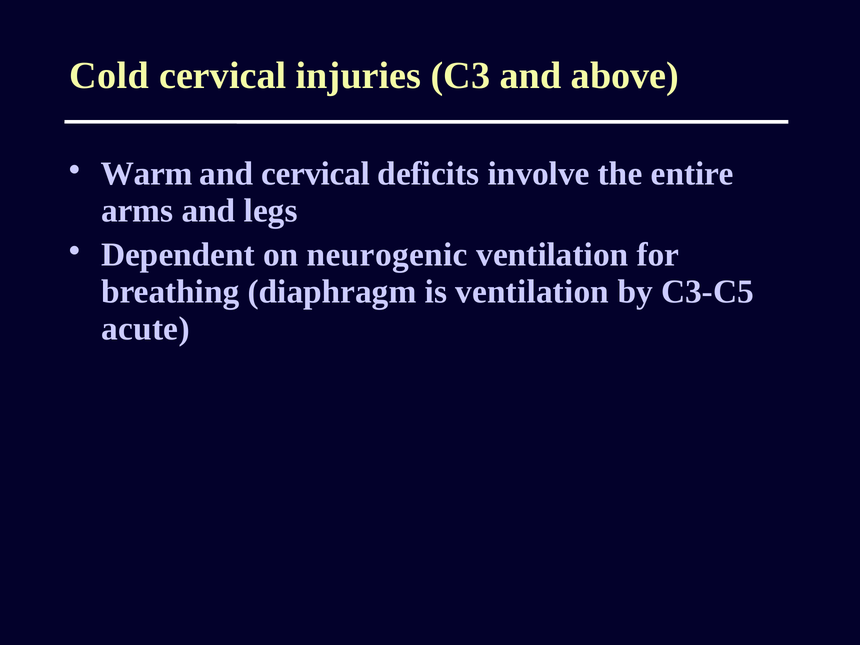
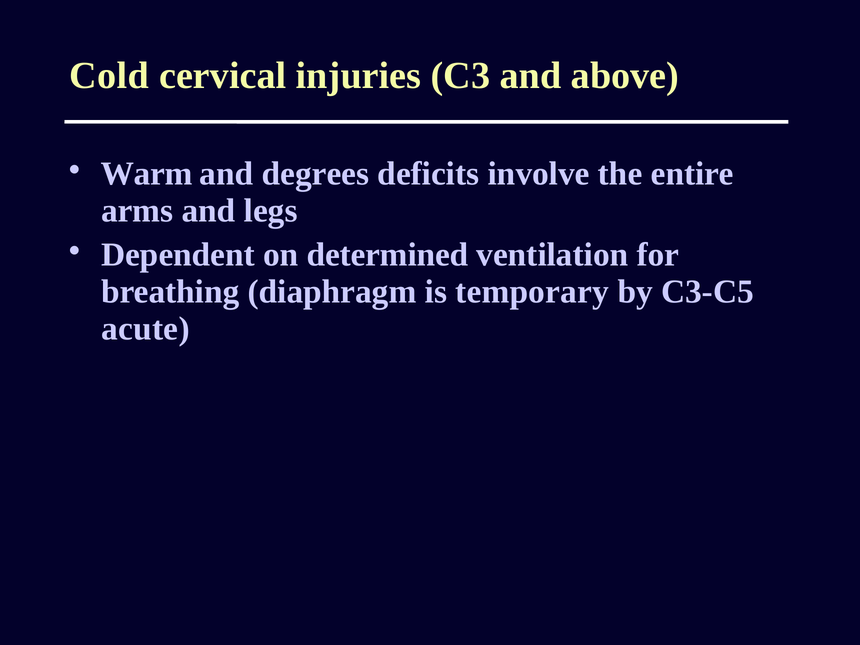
and cervical: cervical -> degrees (315, 174)
neurogenic: neurogenic -> determined (388, 255)
is ventilation: ventilation -> temporary (532, 292)
